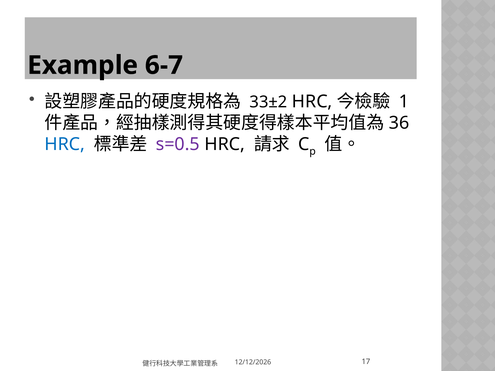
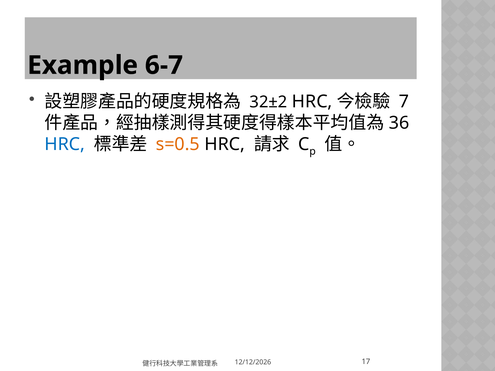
33±2: 33±2 -> 32±2 (269, 102)
1: 1 -> 7 (404, 102)
s=0.5 colour: purple -> orange (178, 144)
